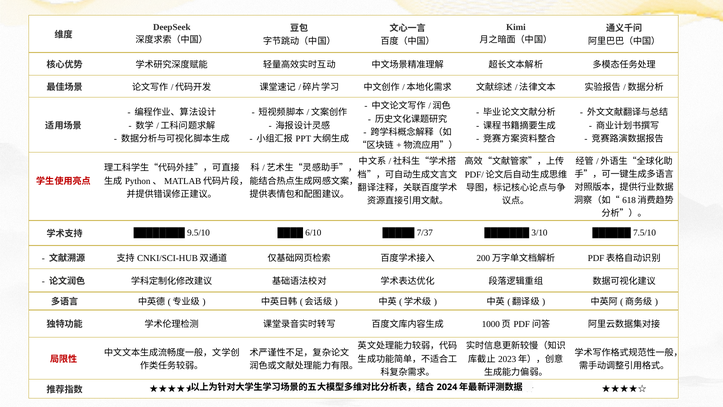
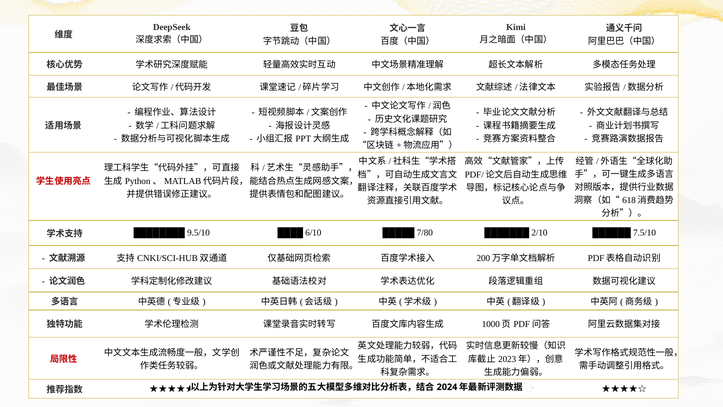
7/37: 7/37 -> 7/80 (425, 233)
3/10: 3/10 -> 2/10 (539, 233)
